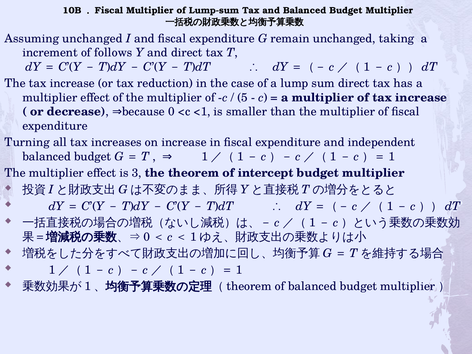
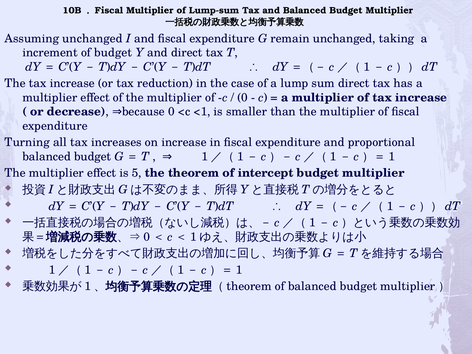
of follows: follows -> budget (113, 53)
5: 5 -> 0 (243, 98)
independent: independent -> proportional (381, 142)
3: 3 -> 5 (137, 173)
